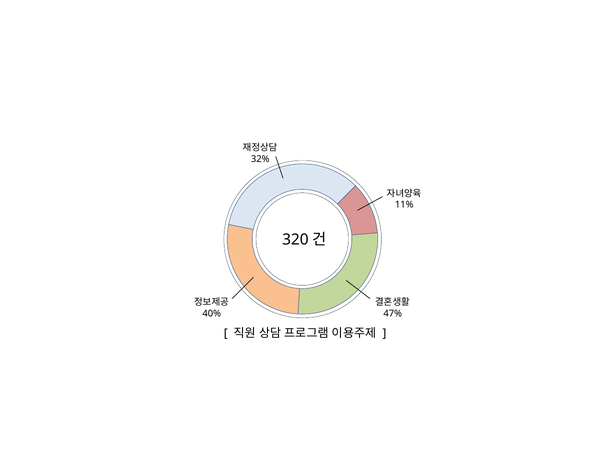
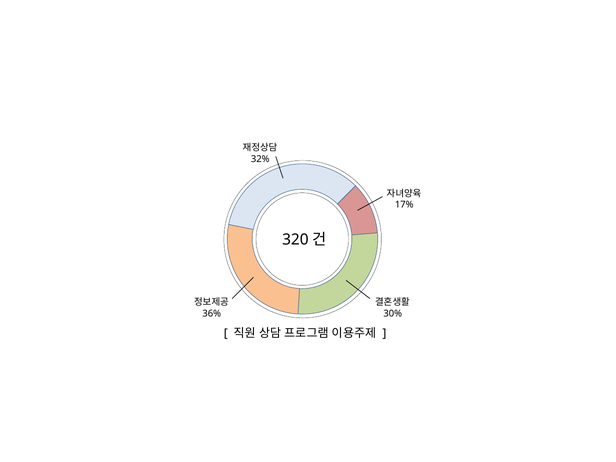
11%: 11% -> 17% (404, 205)
40%: 40% -> 36% (212, 313)
47%: 47% -> 30% (393, 314)
